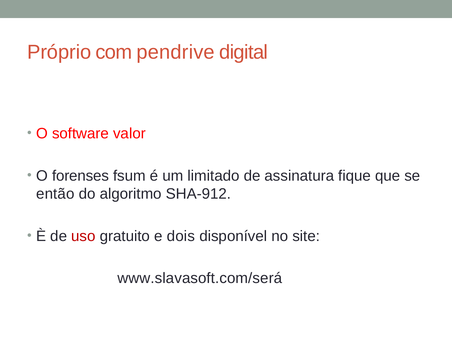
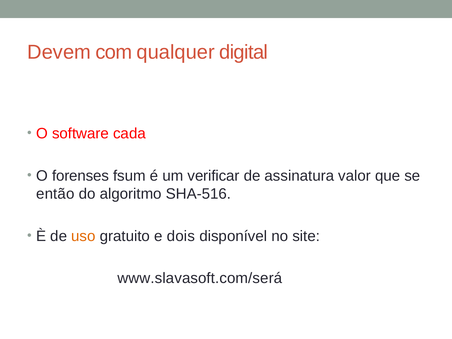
Próprio: Próprio -> Devem (59, 52)
pendrive: pendrive -> qualquer (176, 52)
valor: valor -> cada (129, 134)
limitado: limitado -> verificar (214, 176)
fique: fique -> valor (355, 176)
SHA-912: SHA-912 -> SHA-516 (199, 194)
uso colour: red -> orange (83, 236)
